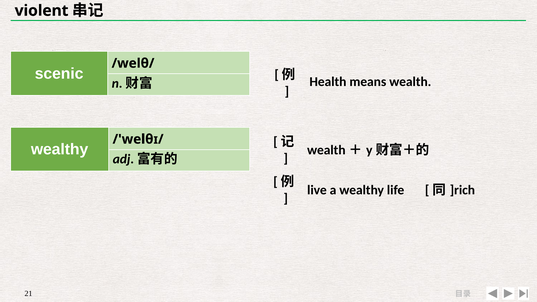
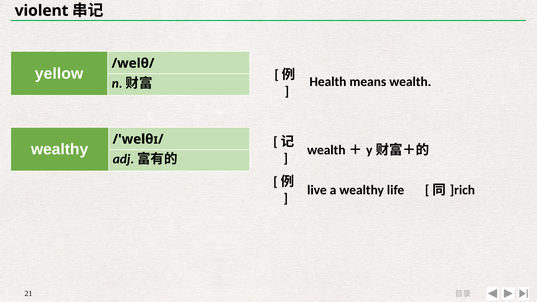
scenic: scenic -> yellow (59, 74)
